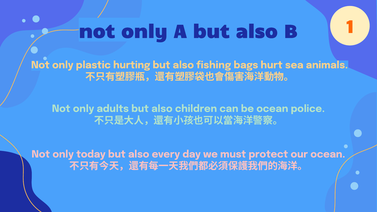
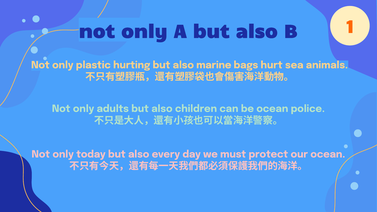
fishing: fishing -> marine (214, 65)
